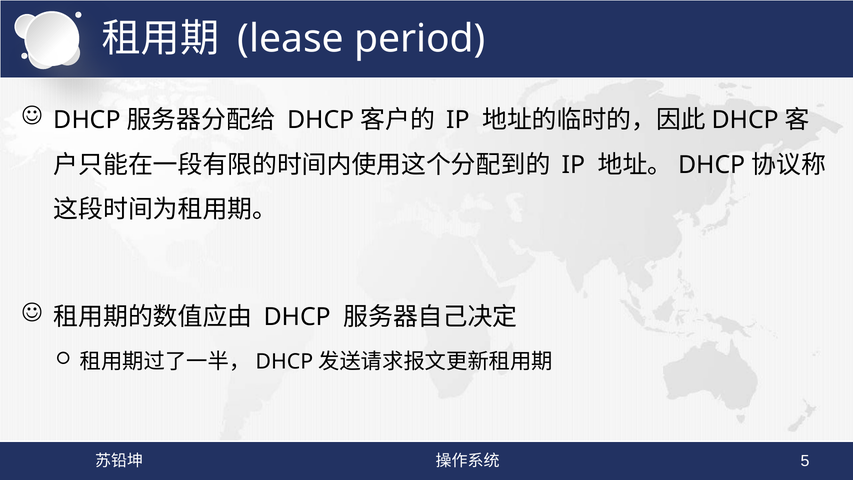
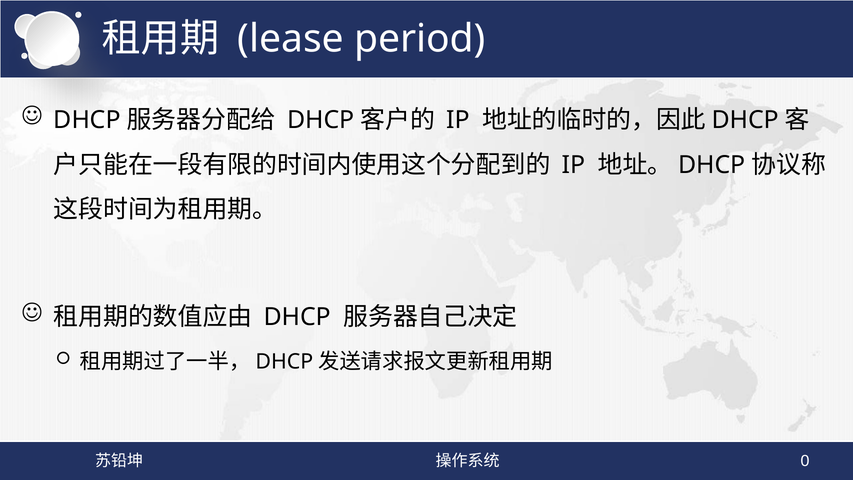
5: 5 -> 0 (805, 461)
